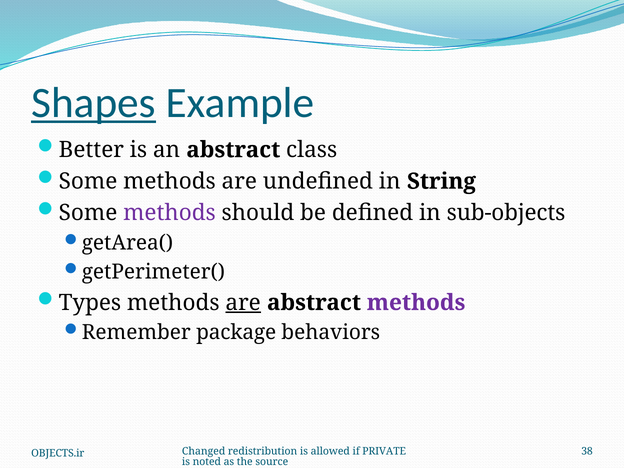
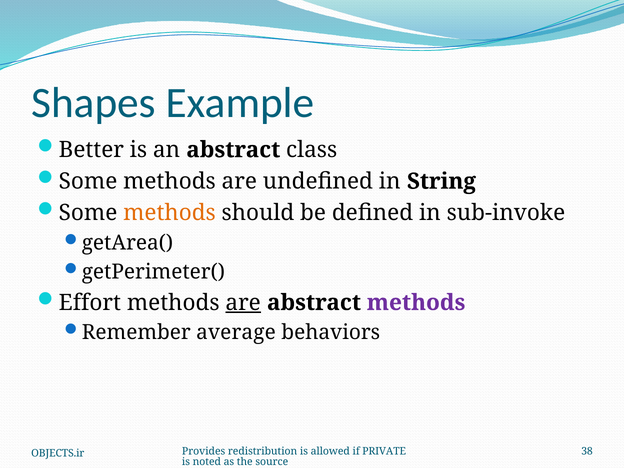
Shapes underline: present -> none (94, 103)
methods colour: purple -> orange (169, 213)
sub-objects: sub-objects -> sub-invoke (506, 213)
Types: Types -> Effort (90, 303)
package: package -> average (236, 333)
Changed: Changed -> Provides (204, 451)
